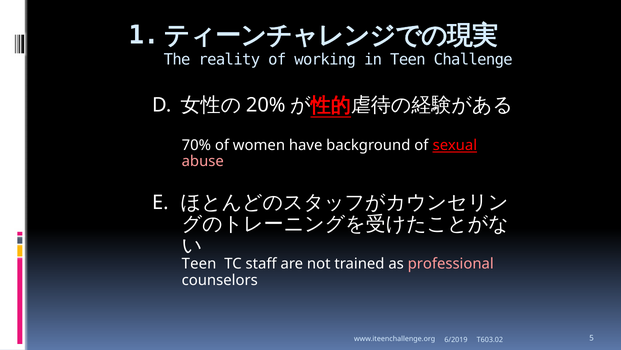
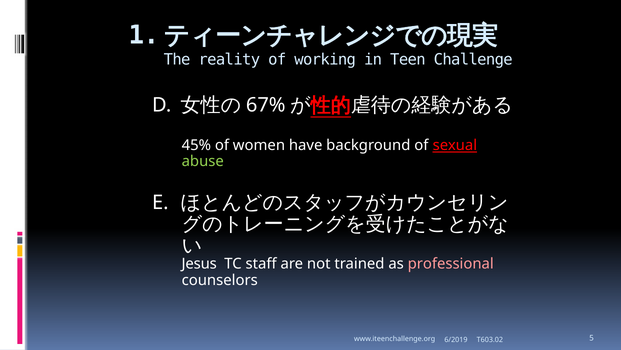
20%: 20% -> 67% (266, 105)
70%: 70% -> 45% (196, 145)
abuse colour: pink -> light green (203, 161)
Teen: Teen -> Jesus (199, 264)
